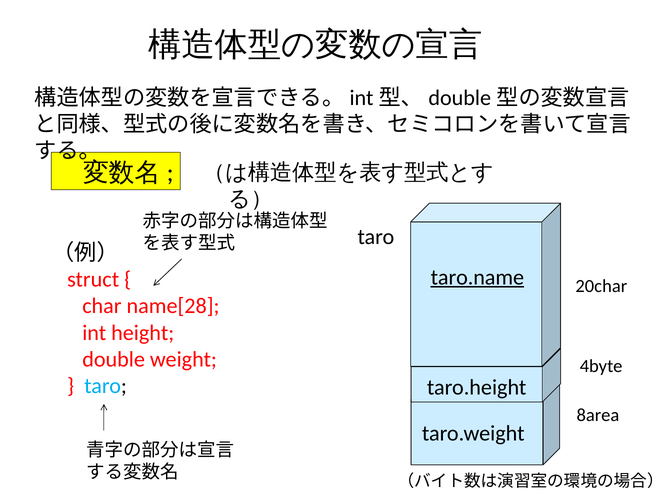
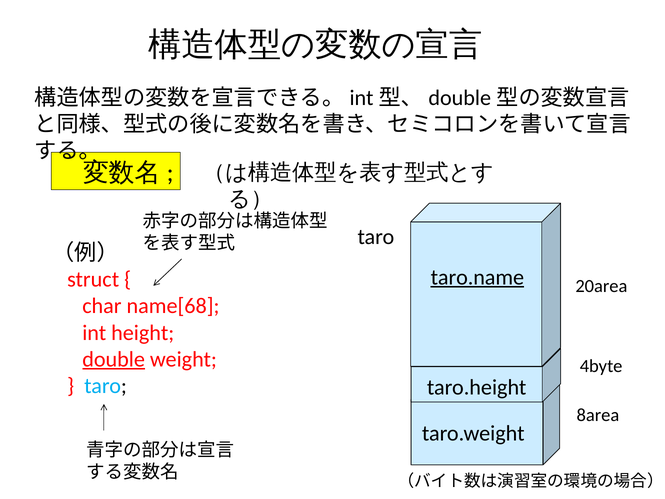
20char: 20char -> 20area (601, 286)
name[28: name[28 -> name[68 (173, 306)
double underline: none -> present (114, 359)
